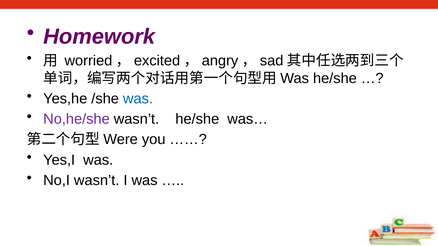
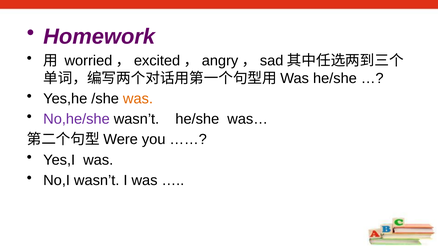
was colour: blue -> orange (138, 99)
